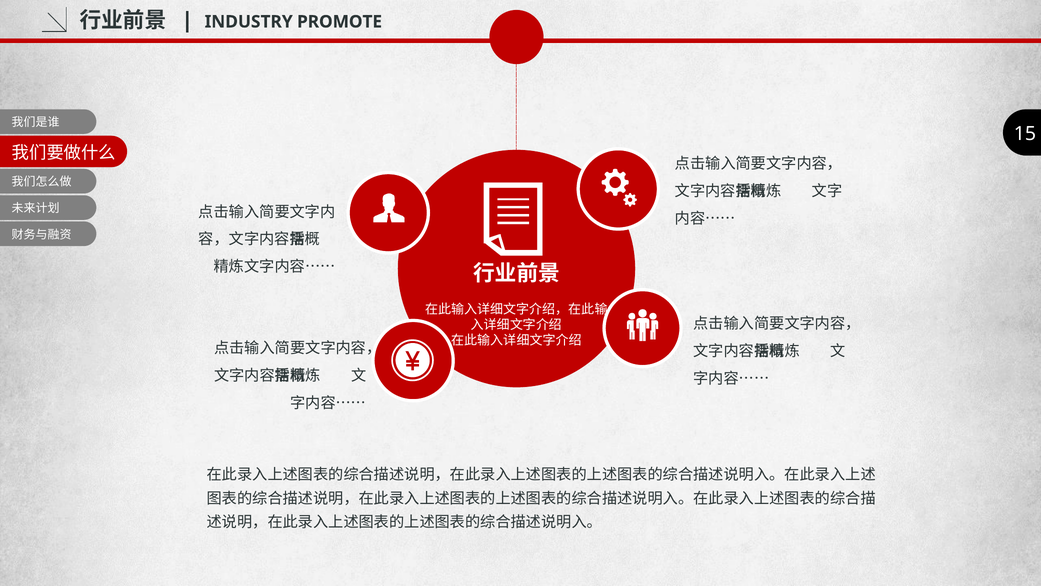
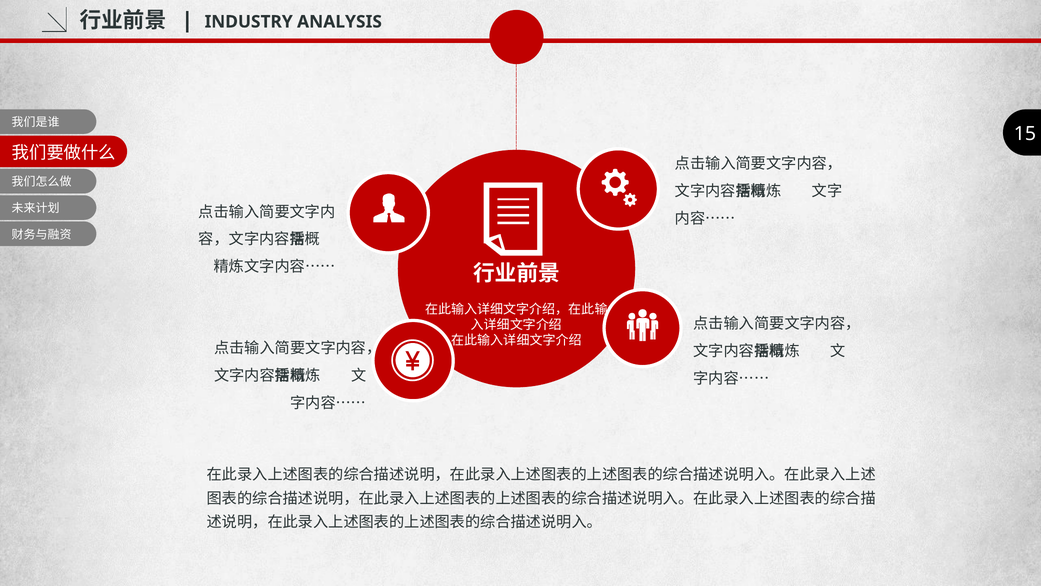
PROMOTE: PROMOTE -> ANALYSIS (339, 22)
